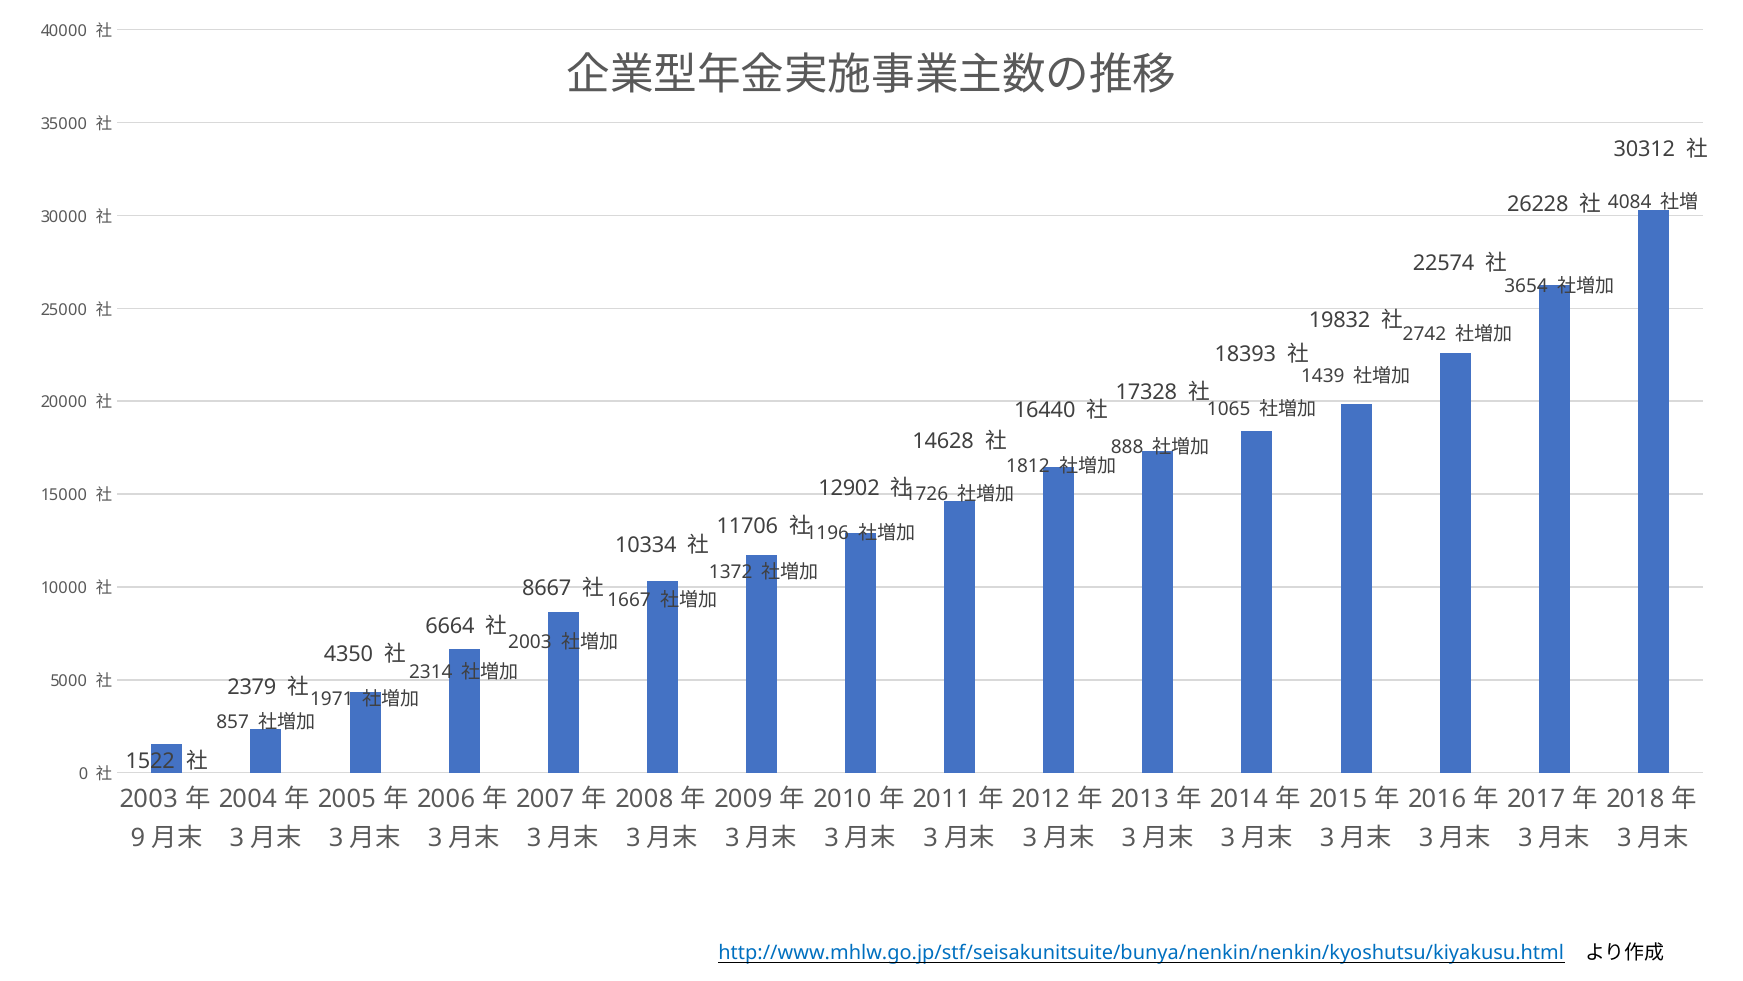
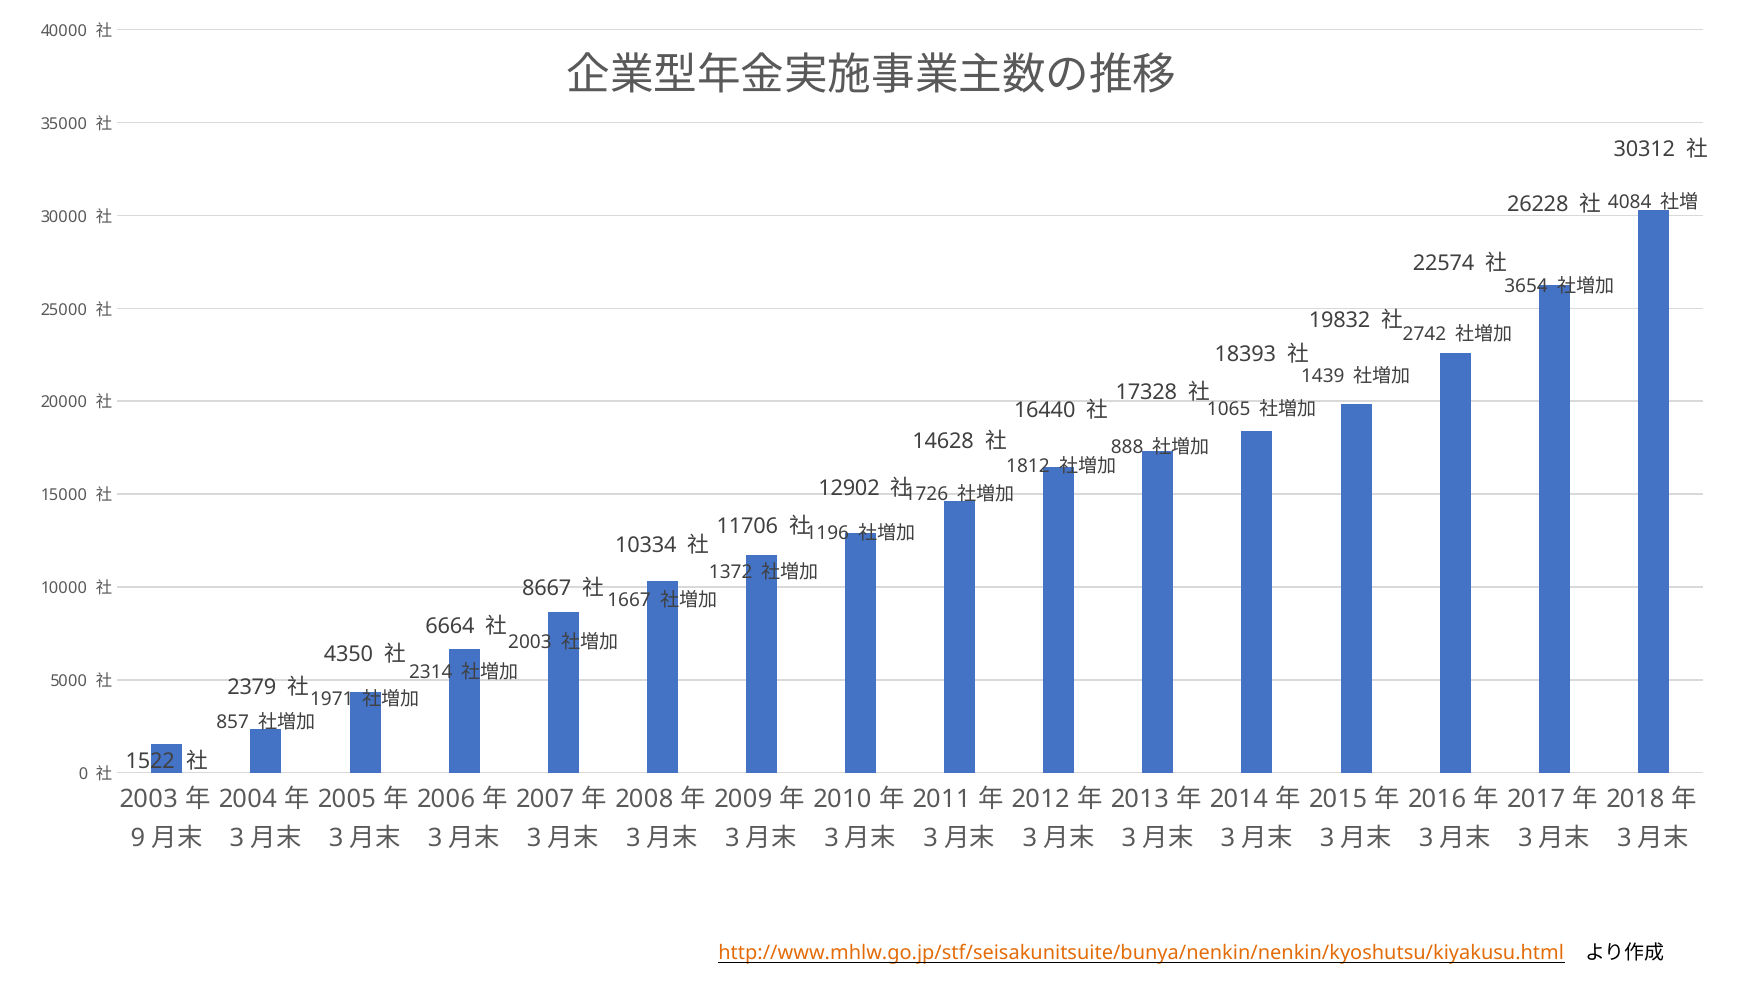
http://www.mhlw.go.jp/stf/seisakunitsuite/bunya/nenkin/nenkin/kyoshutsu/kiyakusu.html colour: blue -> orange (1141, 953)
